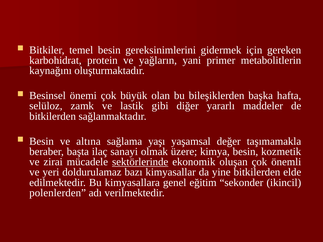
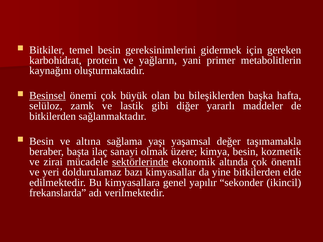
Besinsel underline: none -> present (48, 96)
oluşan: oluşan -> altında (234, 162)
eğitim: eğitim -> yapılır (203, 183)
polenlerden: polenlerden -> frekanslarda (58, 193)
